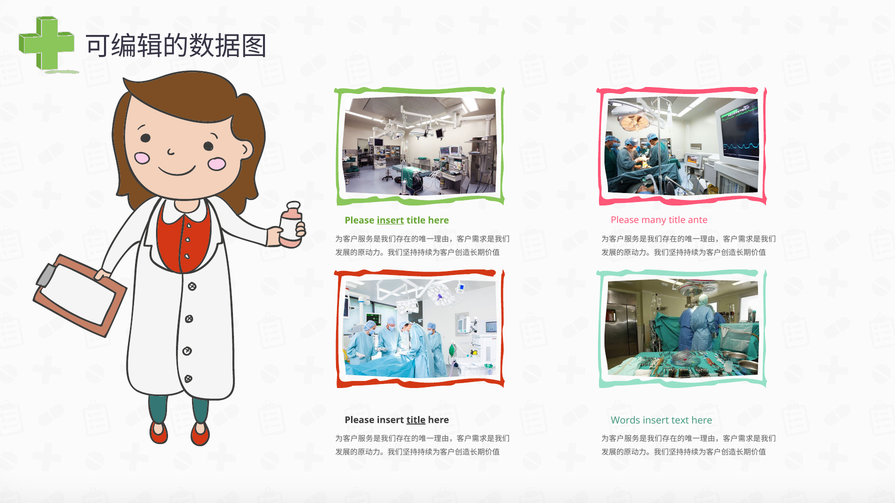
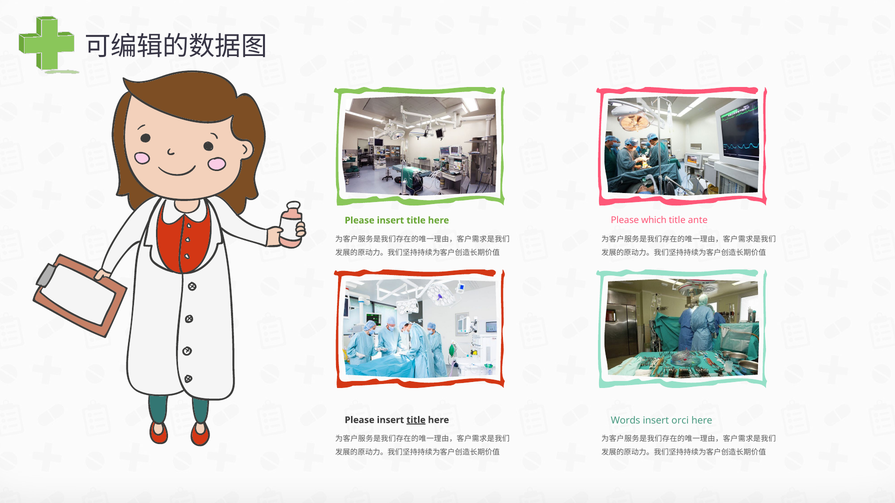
many: many -> which (654, 221)
insert underline: present -> none (390, 221)
text: text -> orci (680, 421)
